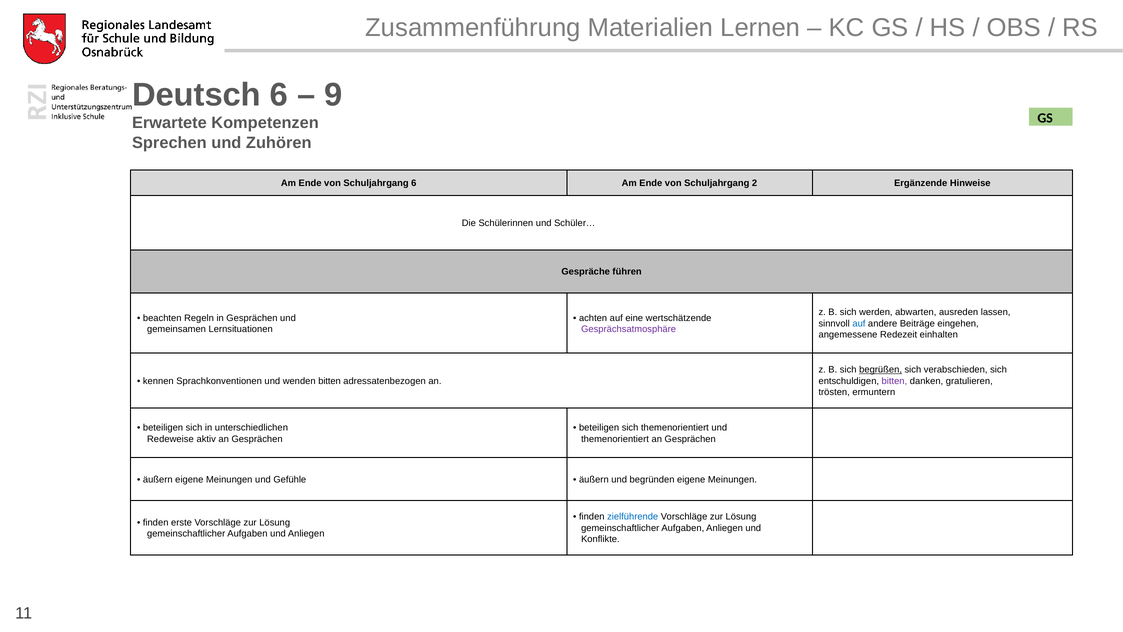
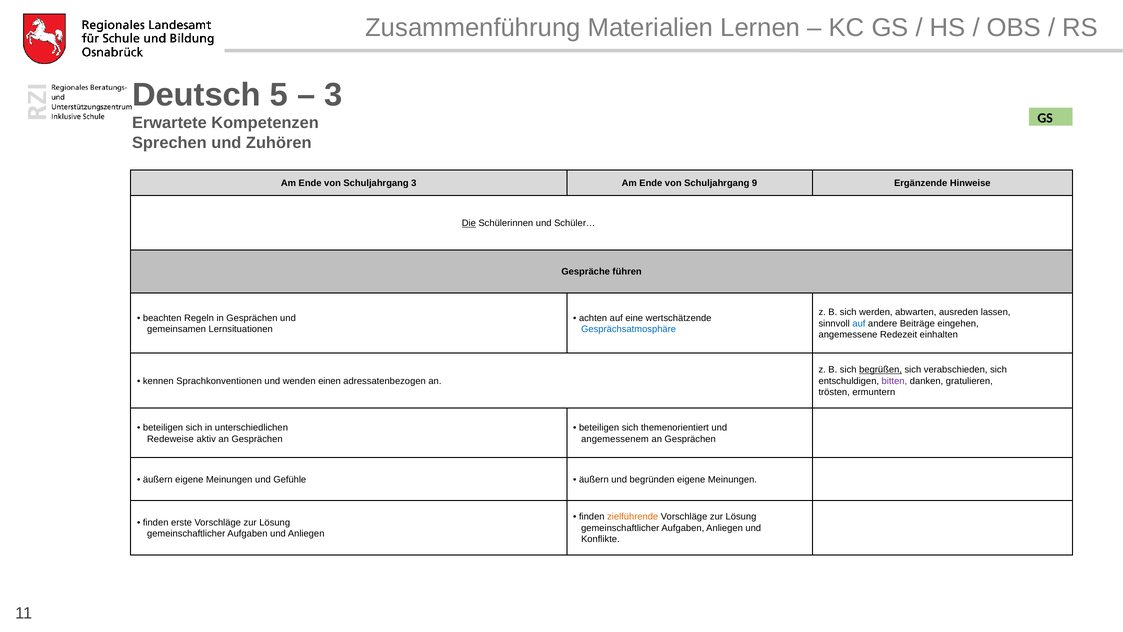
Deutsch 6: 6 -> 5 (279, 95)
9: 9 -> 3 (334, 95)
Schuljahrgang 6: 6 -> 3 (414, 183)
2: 2 -> 9 (755, 183)
Die underline: none -> present (469, 223)
Gesprächsatmosphäre colour: purple -> blue (629, 329)
wenden bitten: bitten -> einen (330, 381)
themenorientiert: themenorientiert -> angemessenem (615, 439)
zielführende colour: blue -> orange (633, 517)
